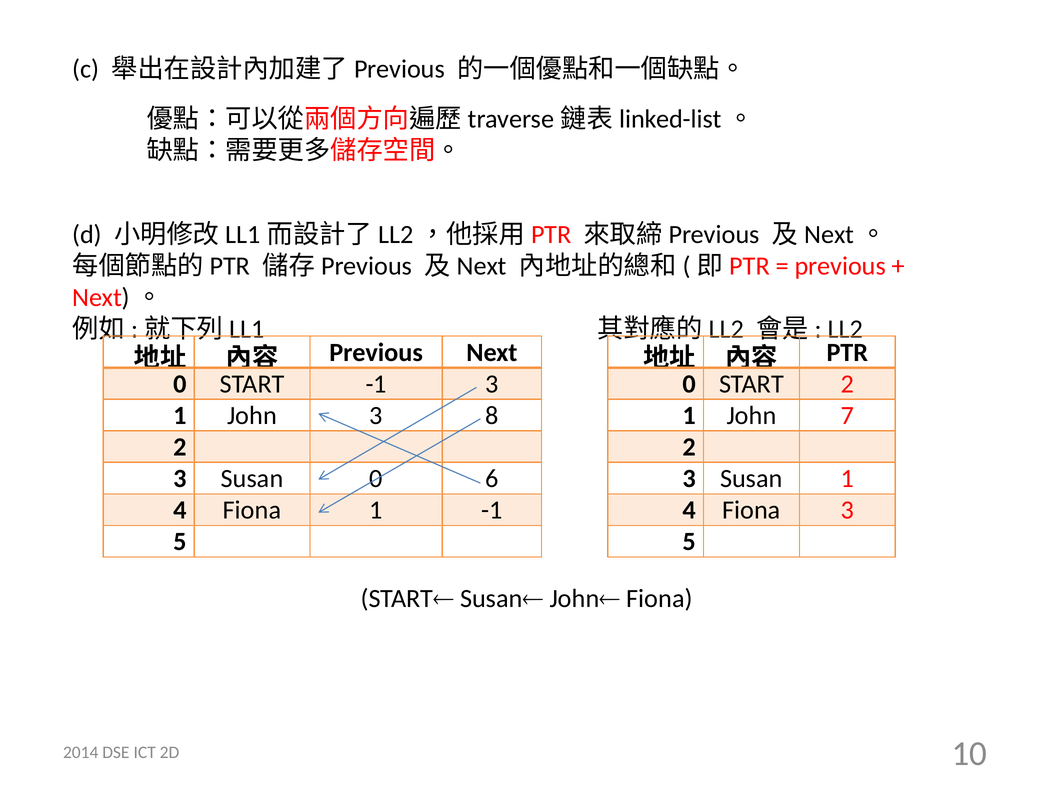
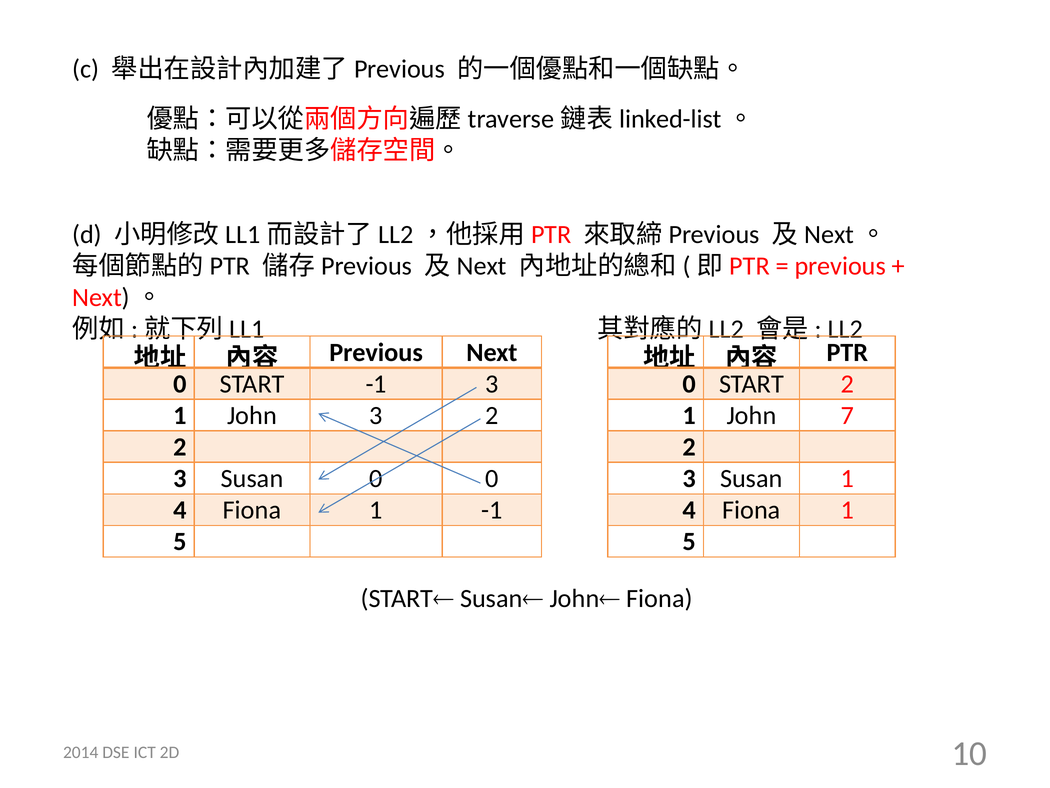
3 8: 8 -> 2 (492, 415)
0 6: 6 -> 0 (492, 478)
3: 3 -> 1 (847, 510)
